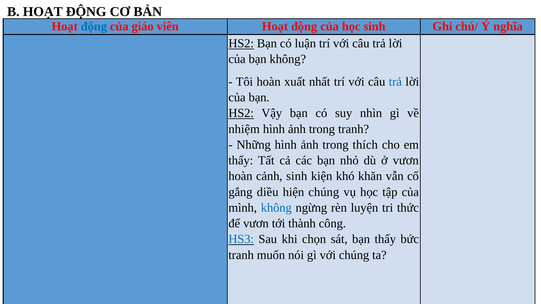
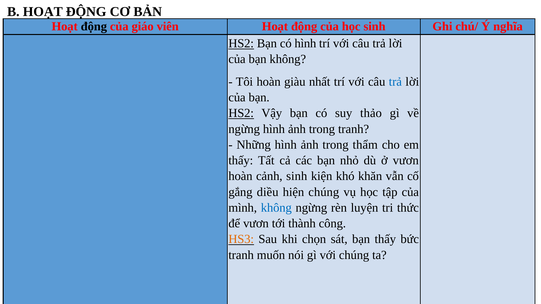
động colour: blue -> black (94, 27)
có luận: luận -> hình (305, 44)
xuất: xuất -> giàu (295, 82)
nhìn: nhìn -> thảo (371, 113)
nhiệm: nhiệm -> ngừng (244, 129)
thích: thích -> thẩm (365, 145)
HS3 colour: blue -> orange (241, 239)
